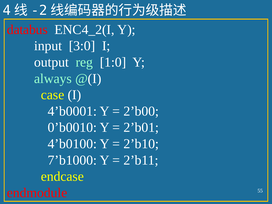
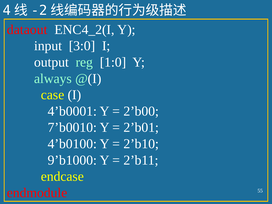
databus: databus -> dataout (27, 30)
0’b0010: 0’b0010 -> 7’b0010 (72, 127)
7’b1000: 7’b1000 -> 9’b1000 (72, 160)
